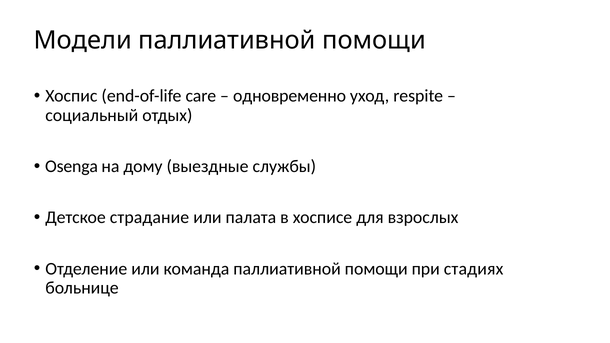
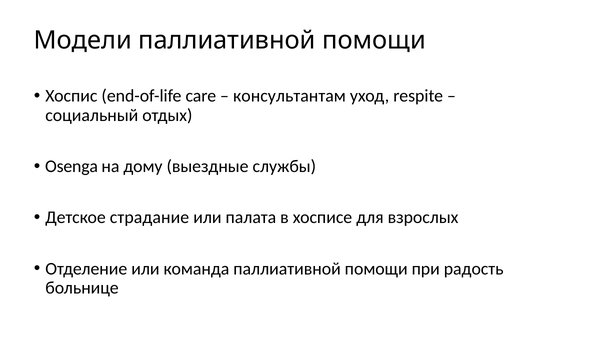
одновременно: одновременно -> консультантам (289, 96)
стадиях: стадиях -> радость (474, 269)
